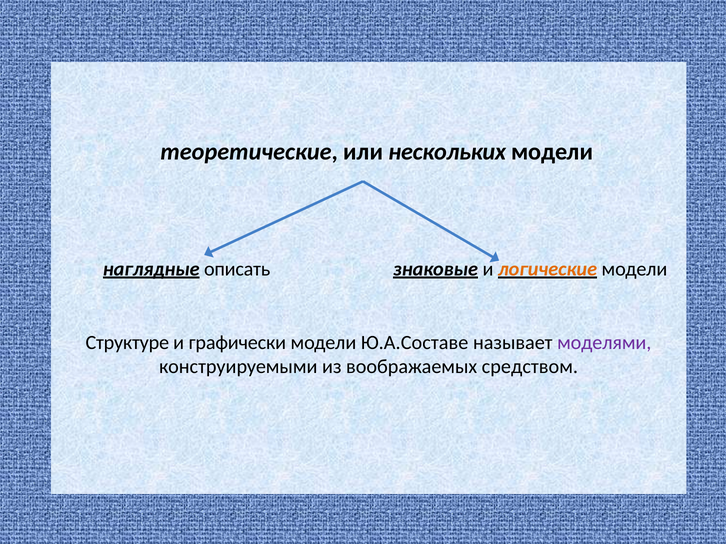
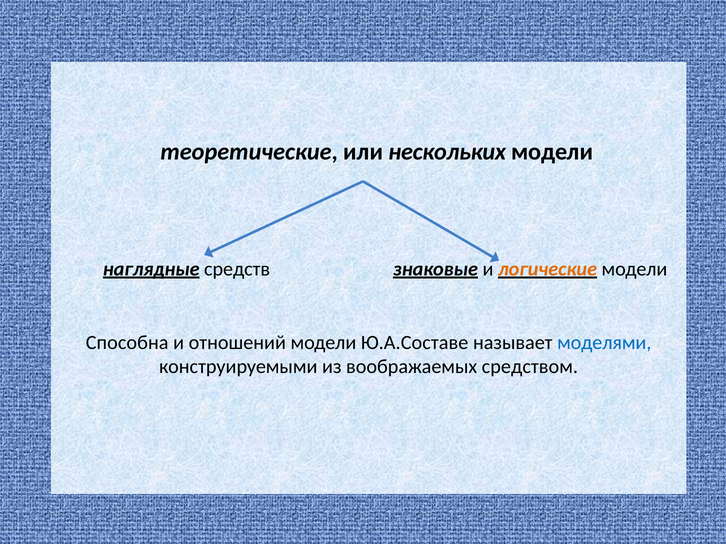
описать: описать -> средств (237, 269)
Структуре: Структуре -> Способна (127, 343)
графически: графически -> отношений (237, 343)
моделями colour: purple -> blue (604, 343)
